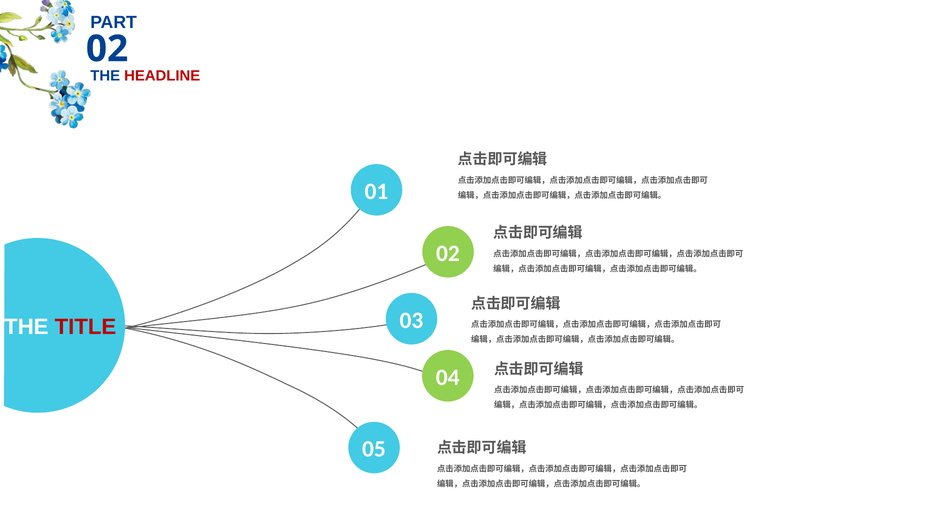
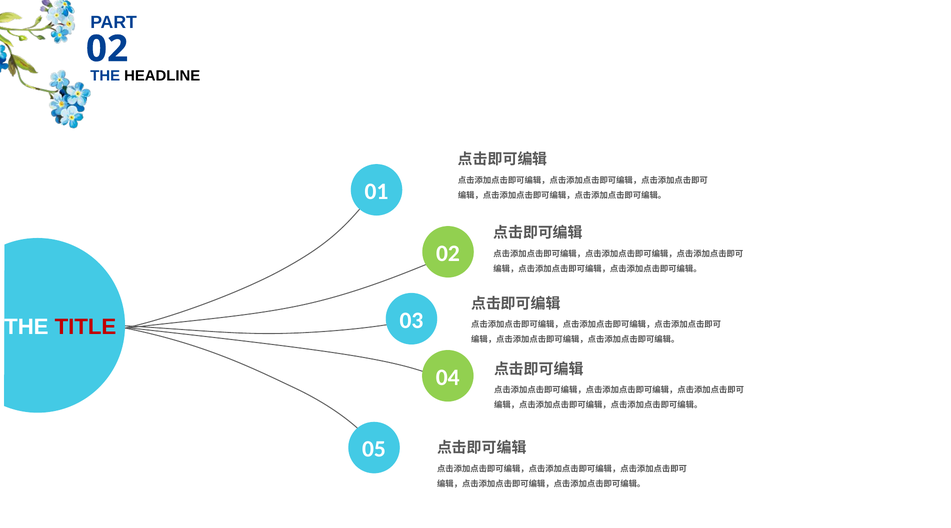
HEADLINE colour: red -> black (162, 76)
